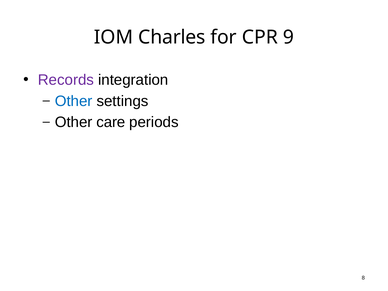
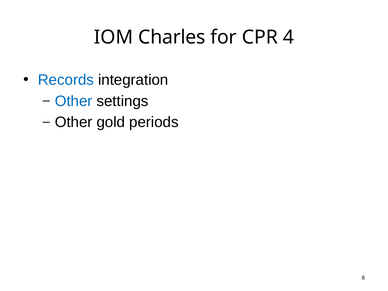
9: 9 -> 4 (288, 37)
Records colour: purple -> blue (66, 80)
care: care -> gold (111, 122)
